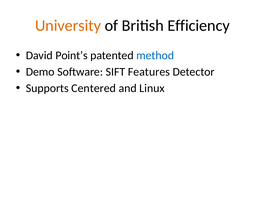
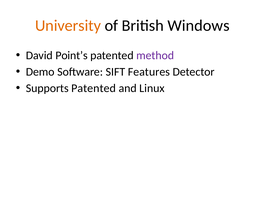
Efficiency: Efficiency -> Windows (199, 26)
method colour: blue -> purple (155, 56)
Supports Centered: Centered -> Patented (94, 89)
